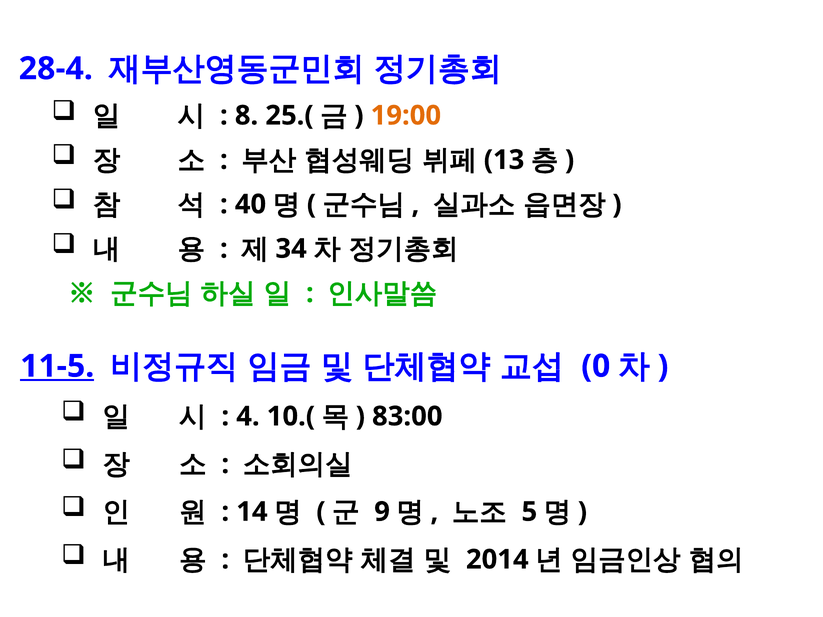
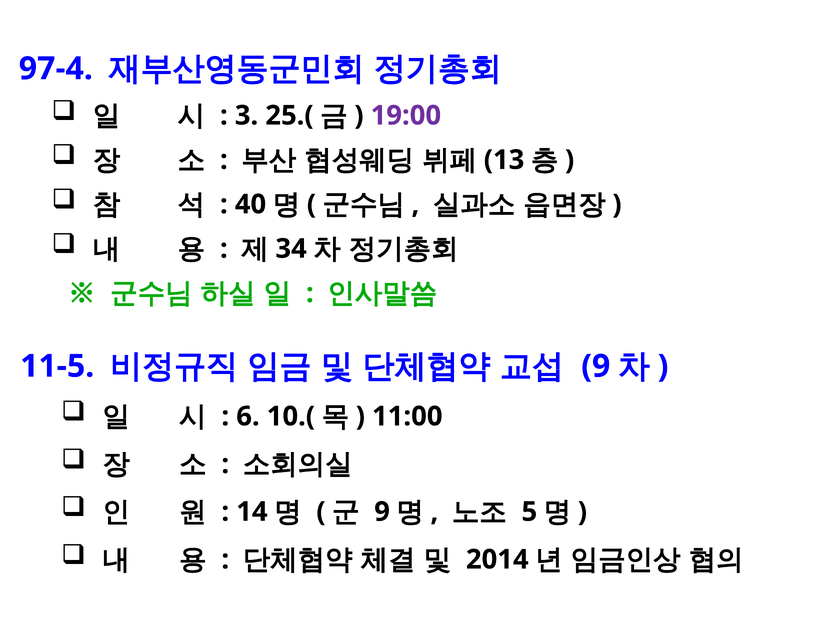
28-4: 28-4 -> 97-4 (56, 69)
8: 8 -> 3 (247, 116)
19:00 colour: orange -> purple (406, 116)
11-5 underline: present -> none (57, 366)
0: 0 -> 9 (596, 366)
4: 4 -> 6 (248, 417)
83:00: 83:00 -> 11:00 (407, 417)
